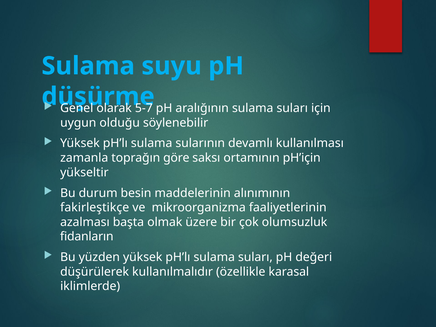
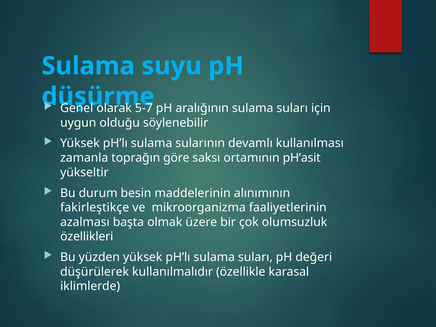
pH’için: pH’için -> pH’asit (302, 158)
fidanların: fidanların -> özellikleri (87, 237)
